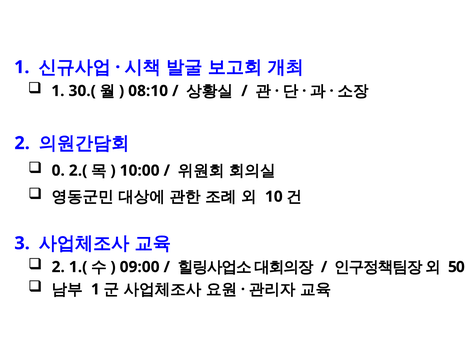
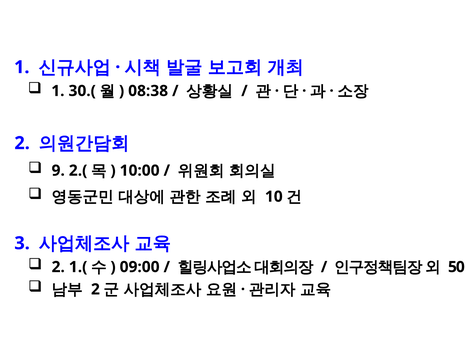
08:10: 08:10 -> 08:38 (148, 91)
0: 0 -> 9 (58, 171)
1: 1 -> 2 (95, 290)
